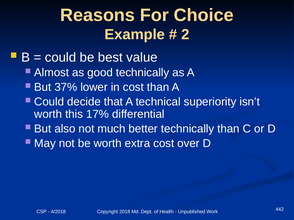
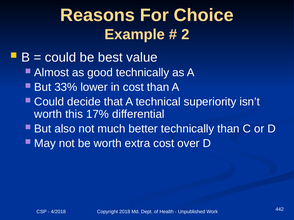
37%: 37% -> 33% (66, 87)
